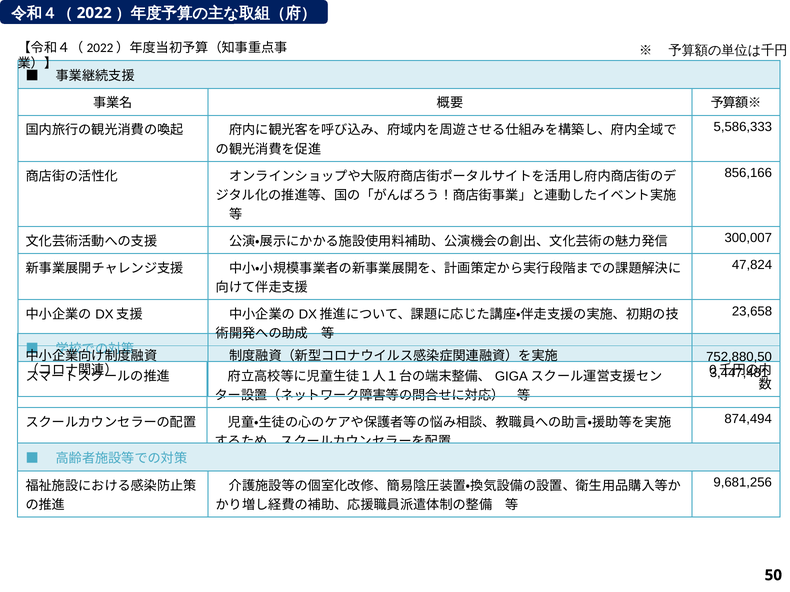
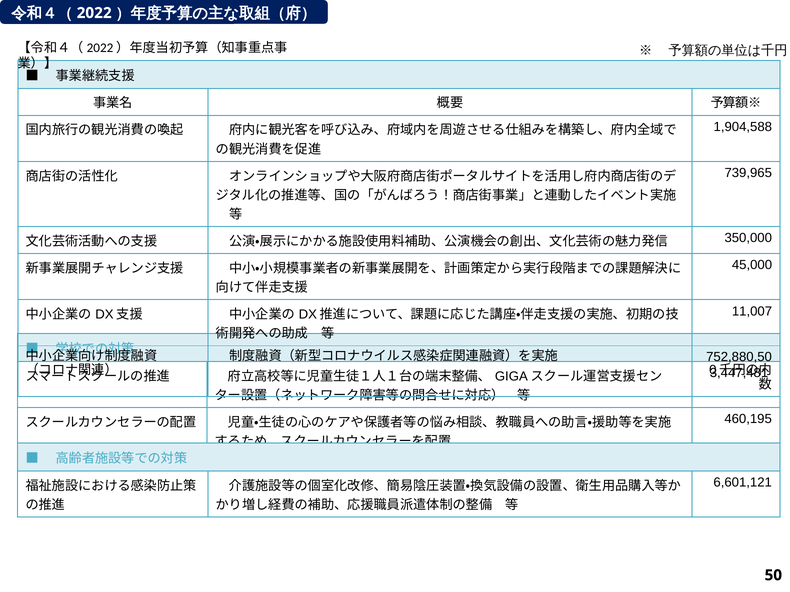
5,586,333: 5,586,333 -> 1,904,588 (743, 127)
856,166: 856,166 -> 739,965 (748, 173)
300,007: 300,007 -> 350,000 (748, 238)
47,824: 47,824 -> 45,000 (752, 265)
23,658: 23,658 -> 11,007 (752, 311)
874,494: 874,494 -> 460,195 (748, 419)
9,681,256: 9,681,256 -> 6,601,121 (743, 483)
